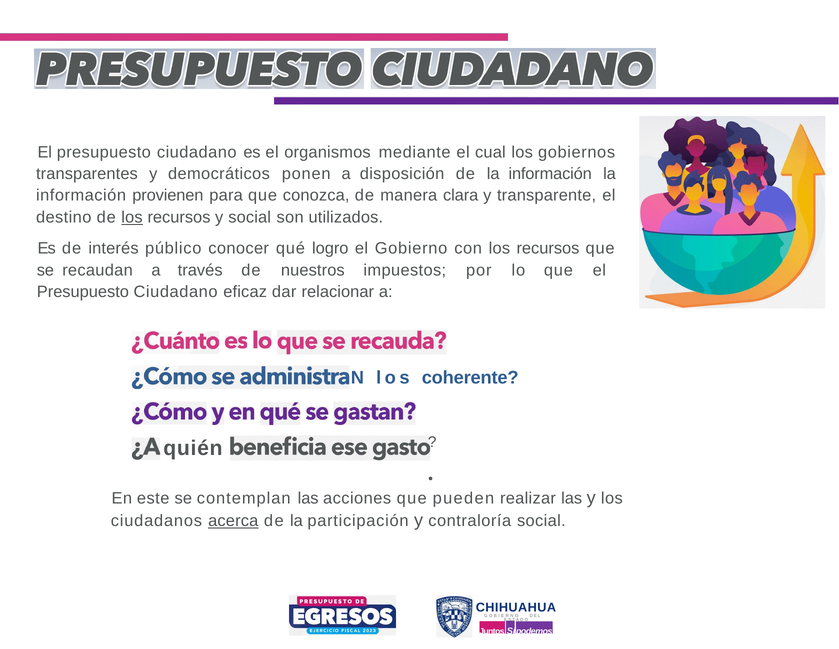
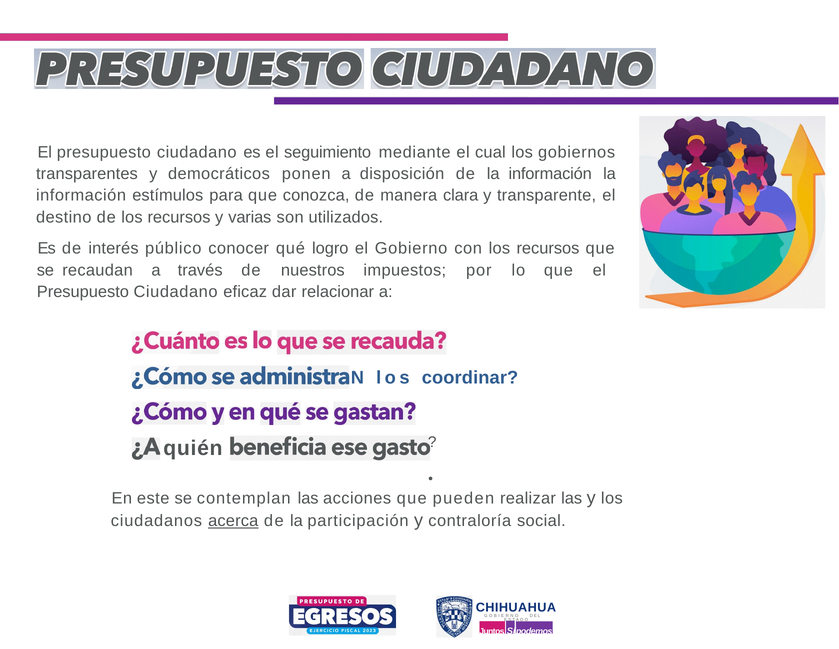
organismos: organismos -> seguimiento (328, 152)
provienen: provienen -> estímulos (168, 195)
los underline: present -> none (132, 217)
y social: social -> varias (250, 217)
coherente: coherente -> coordinar (470, 378)
